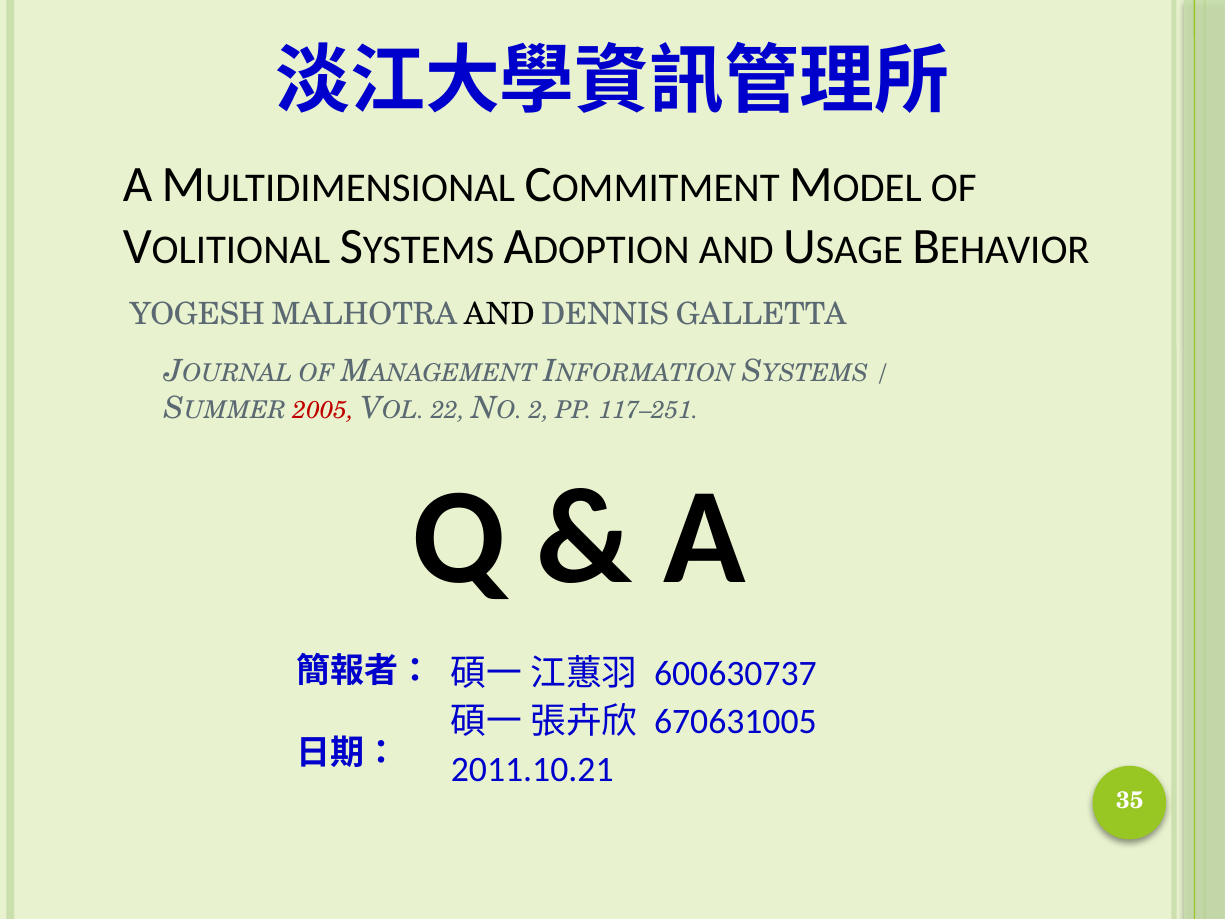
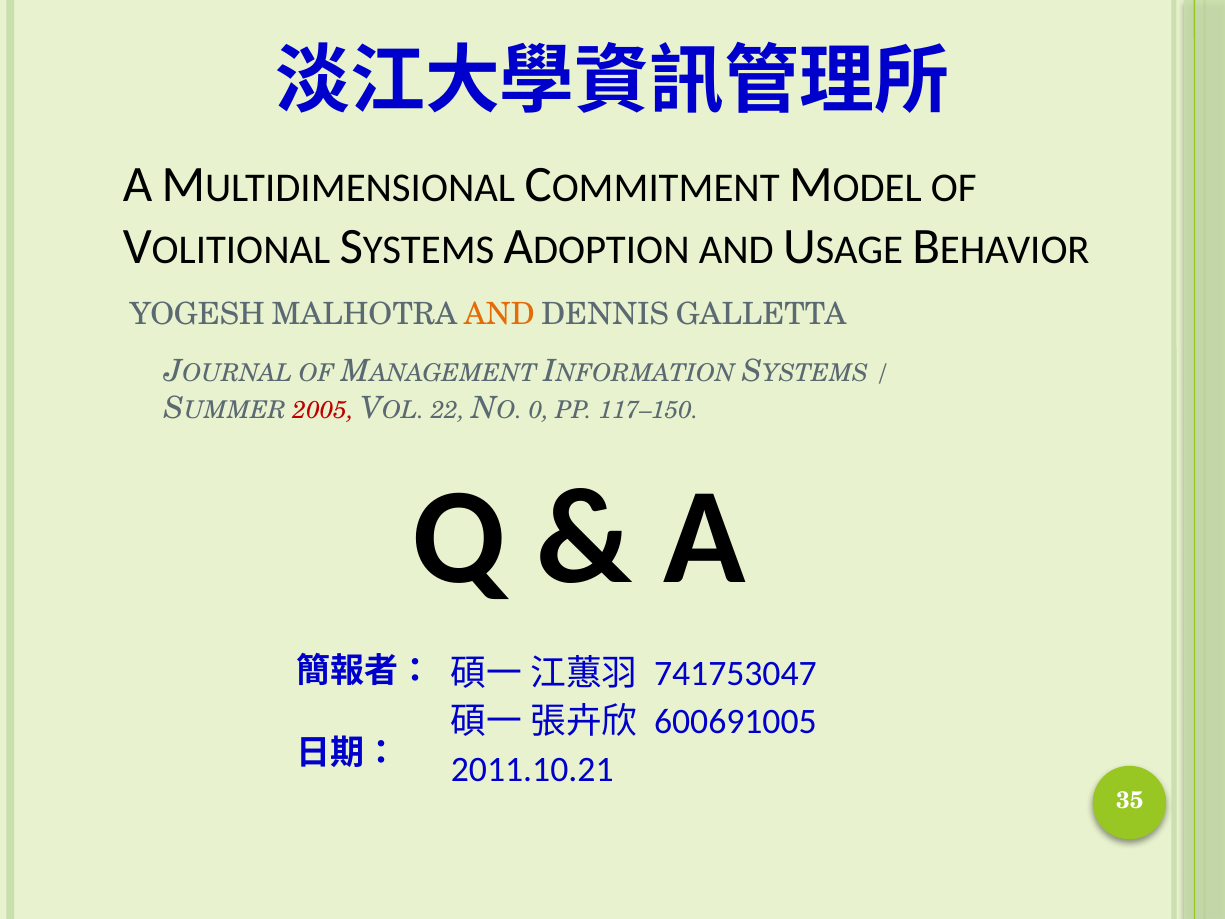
AND colour: black -> orange (499, 314)
2: 2 -> 0 (539, 410)
117–251: 117–251 -> 117–150 (649, 410)
600630737: 600630737 -> 741753047 (735, 674)
670631005: 670631005 -> 600691005 (735, 721)
